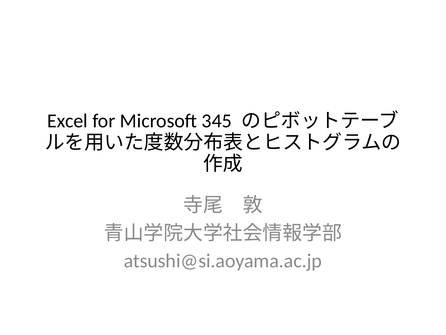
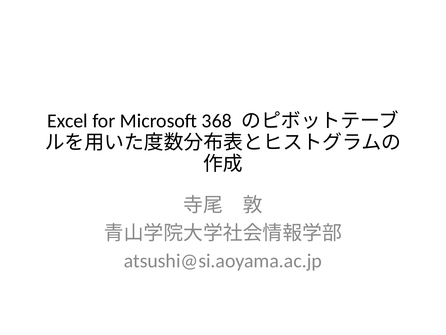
345: 345 -> 368 (217, 121)
